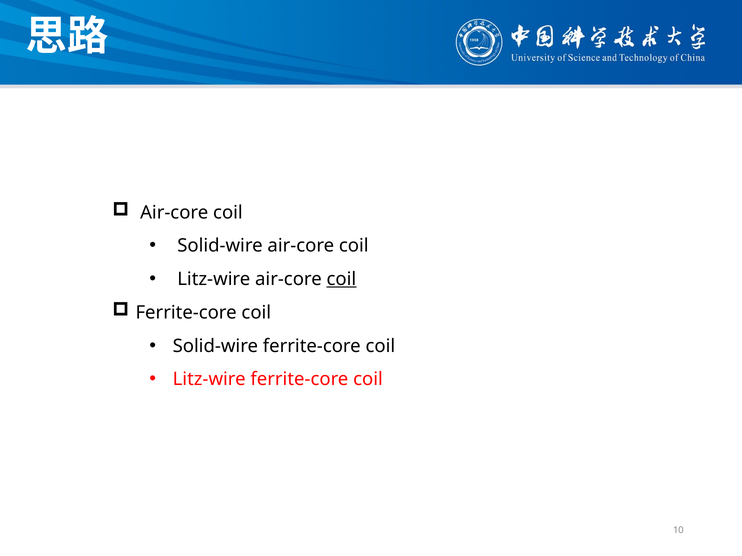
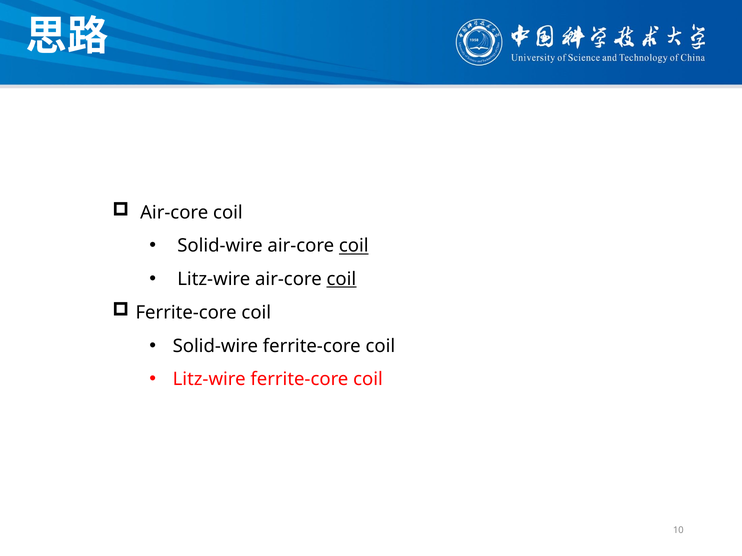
coil underline: none -> present (354, 246)
